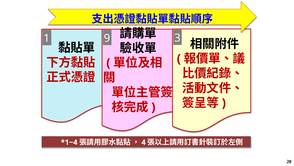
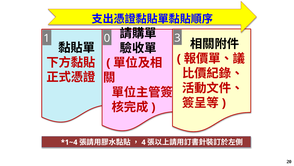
9: 9 -> 0 (107, 38)
